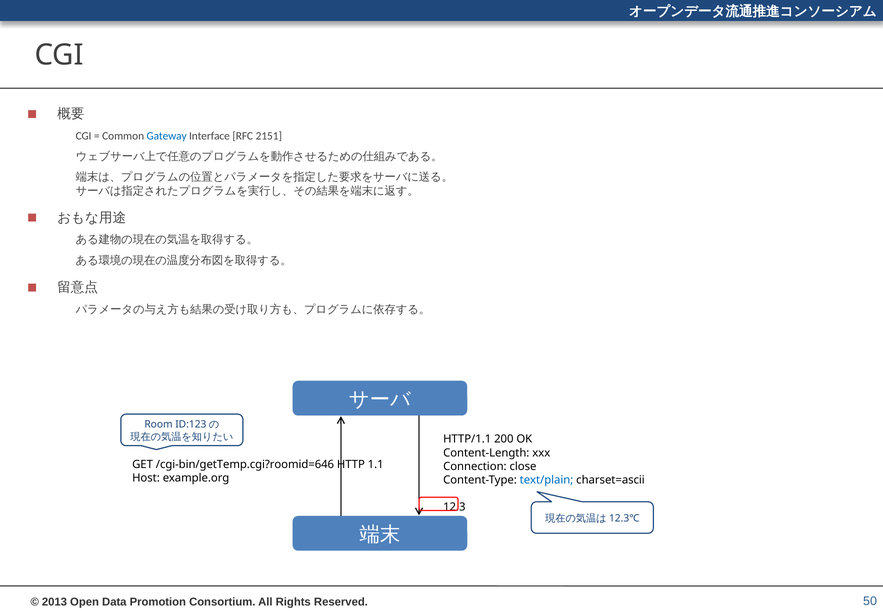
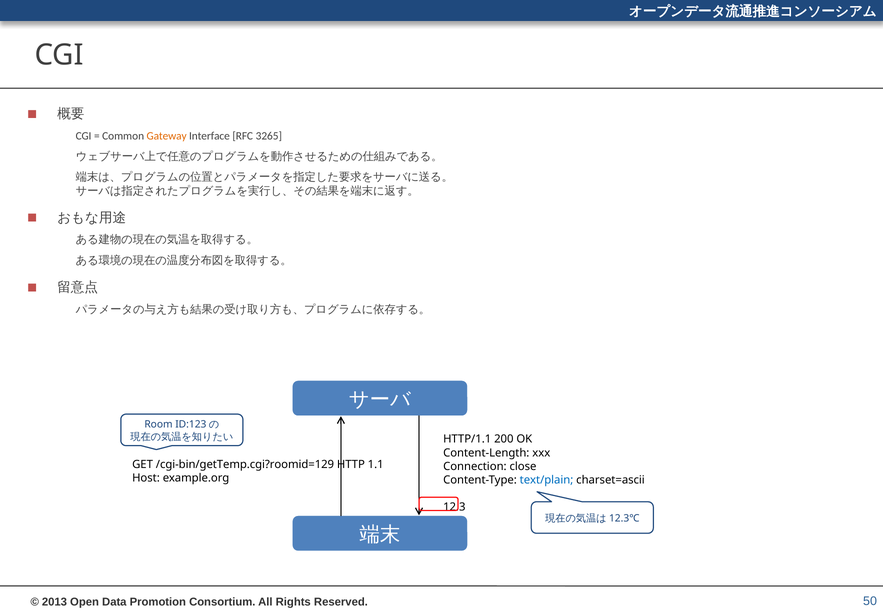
Gateway colour: blue -> orange (167, 136)
2151: 2151 -> 3265 (269, 136)
/cgi-bin/getTemp.cgi?roomid=646: /cgi-bin/getTemp.cgi?roomid=646 -> /cgi-bin/getTemp.cgi?roomid=129 (245, 465)
